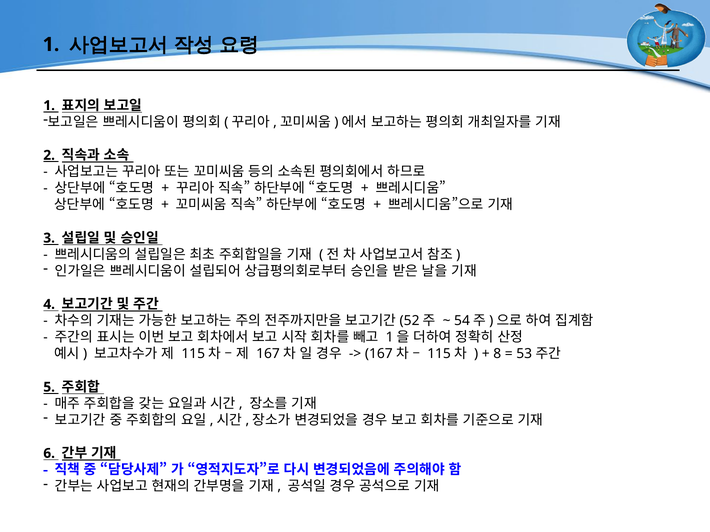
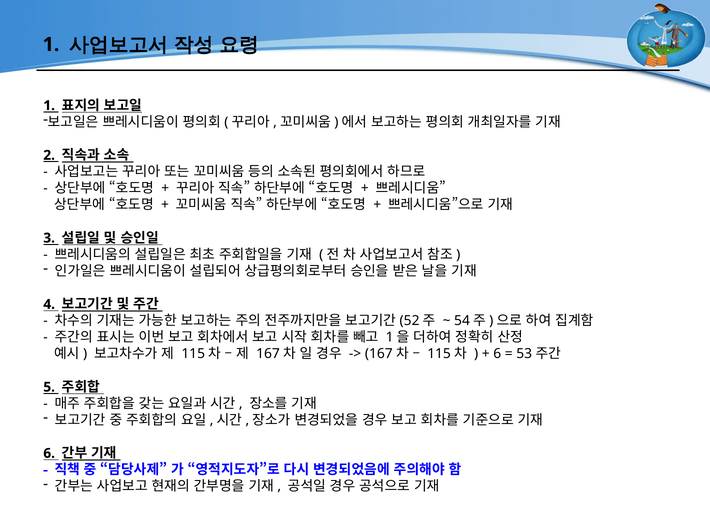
8: 8 -> 6 (497, 354)
